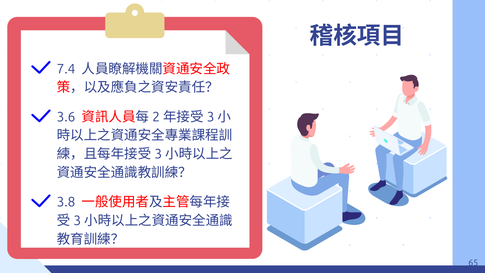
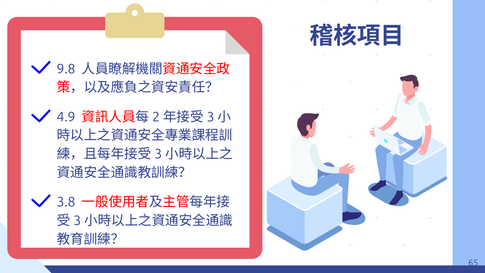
7.4: 7.4 -> 9.8 (66, 69)
3.6: 3.6 -> 4.9 (66, 117)
